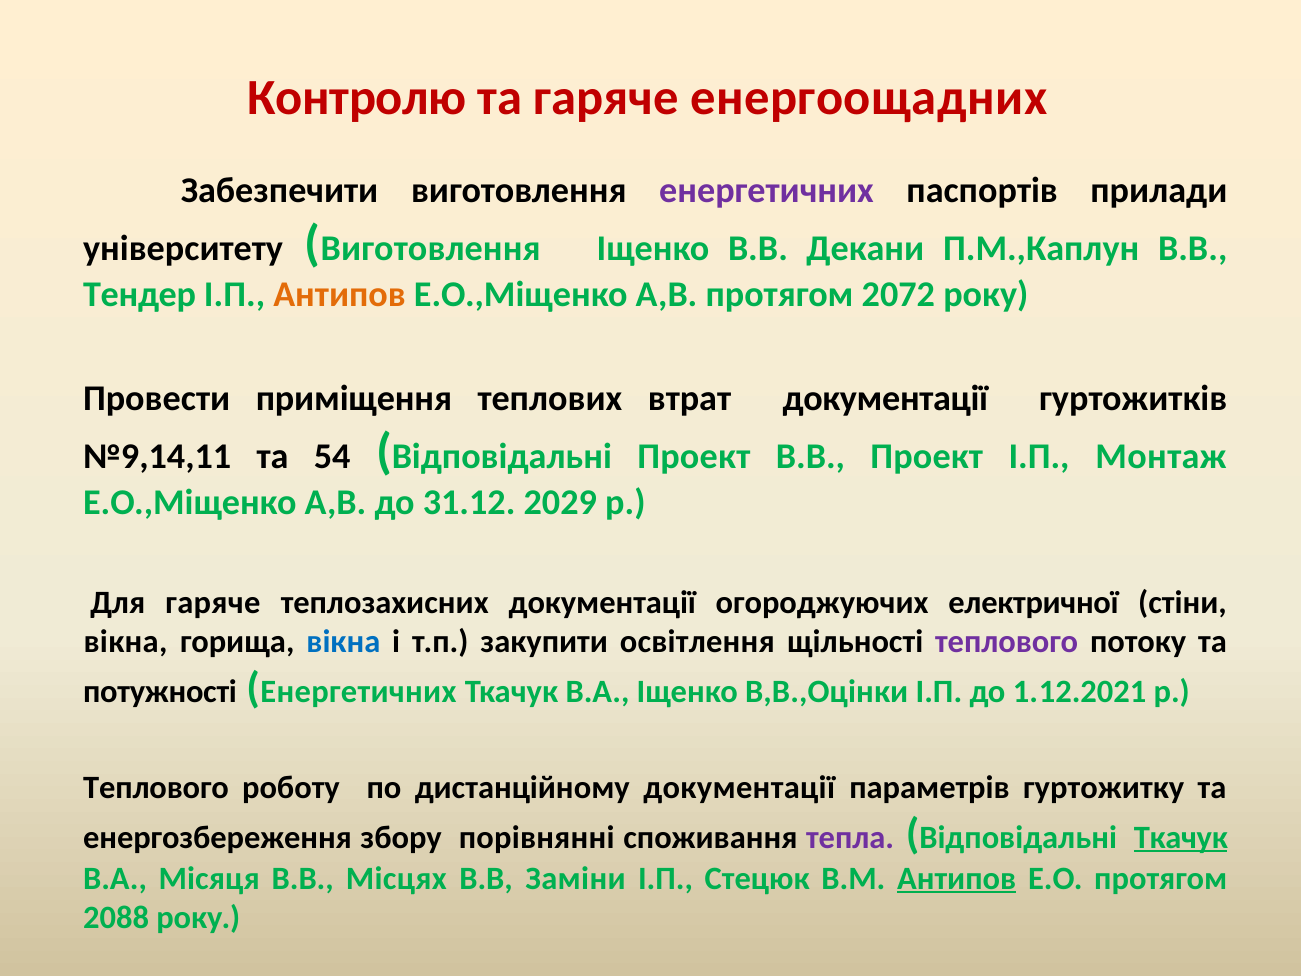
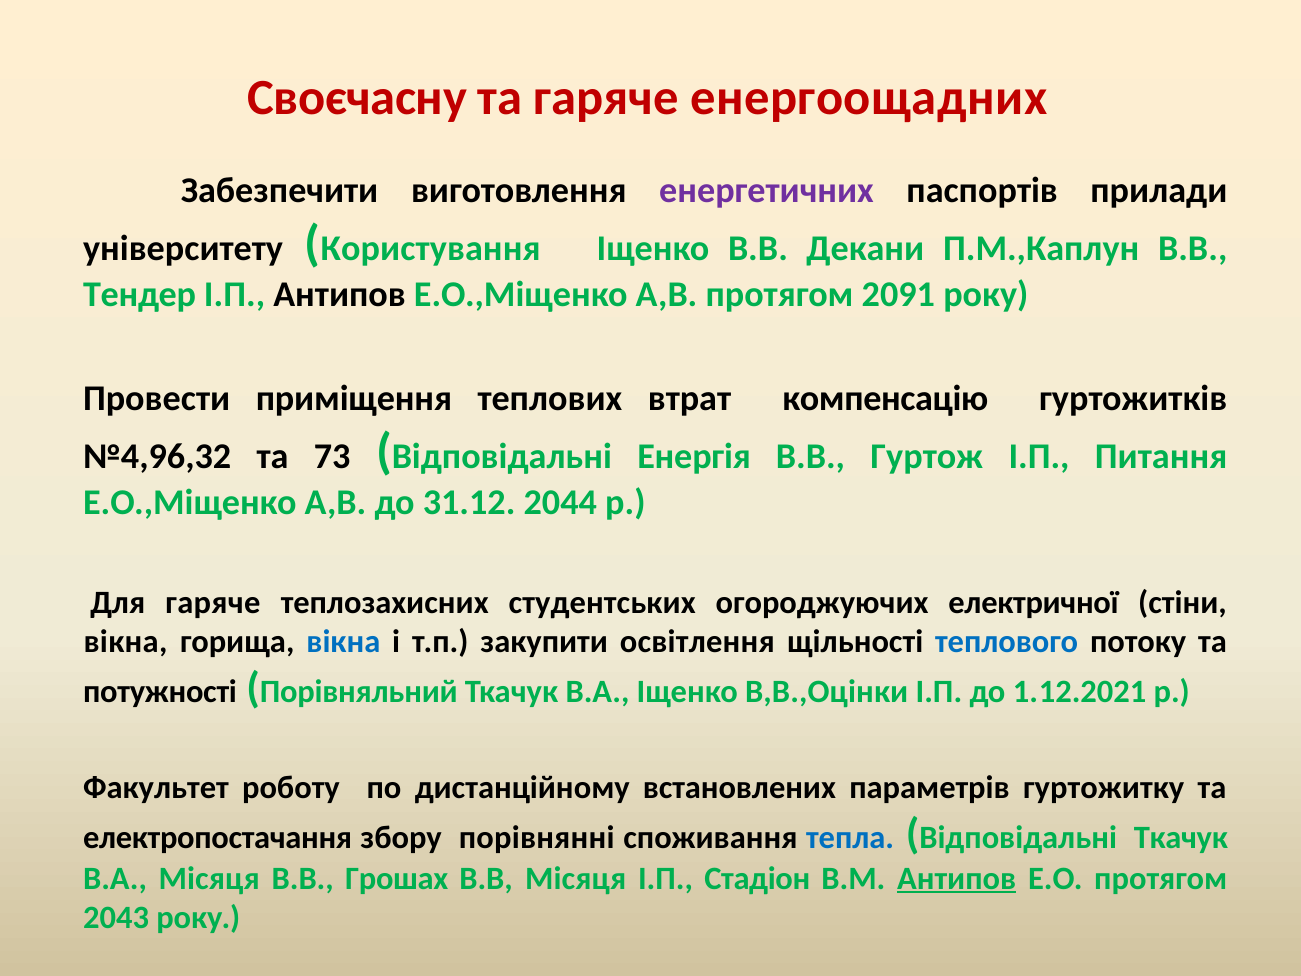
Контролю: Контролю -> Своєчасну (357, 98)
Виготовлення: Виготовлення -> Користування (431, 248)
Антипов colour: orange -> black (340, 294)
2072: 2072 -> 2091 (898, 294)
втрат документації: документації -> компенсацію (885, 399)
№9,14,11: №9,14,11 -> №4,96,32 (157, 456)
54: 54 -> 73 (332, 456)
Відповідальні Проект: Проект -> Енергія (694, 456)
В.В Проект: Проект -> Гуртож (927, 456)
Монтаж: Монтаж -> Питання (1161, 456)
2029: 2029 -> 2044 (560, 503)
теплозахисних документації: документації -> студентських (602, 603)
теплового colour: purple -> blue (1007, 642)
Енергетичних: Енергетичних -> Порівняльний (359, 692)
Теплового: Теплового -> Факультет (156, 787)
дистанційному документації: документації -> встановлених (739, 787)
енергозбереження: енергозбереження -> електропостачання (218, 837)
тепла colour: purple -> blue (850, 837)
Ткачук underline: present -> none (1181, 837)
Місцях: Місцях -> Грошах (397, 878)
В.В Заміни: Заміни -> Місяця (576, 878)
Стецюк: Стецюк -> Стадіон (757, 878)
2088: 2088 -> 2043 (116, 917)
